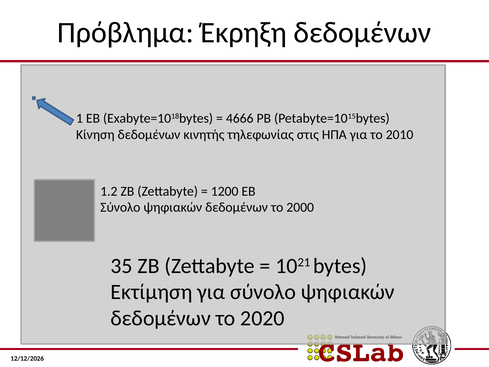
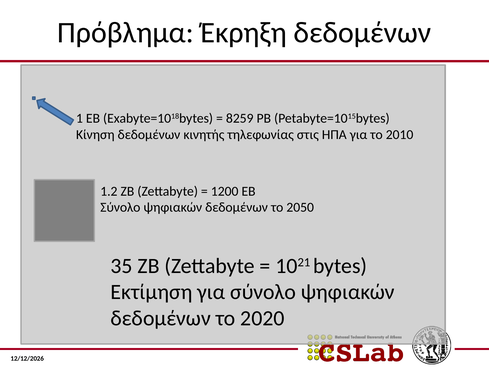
4666: 4666 -> 8259 (240, 118)
2000: 2000 -> 2050 (300, 207)
